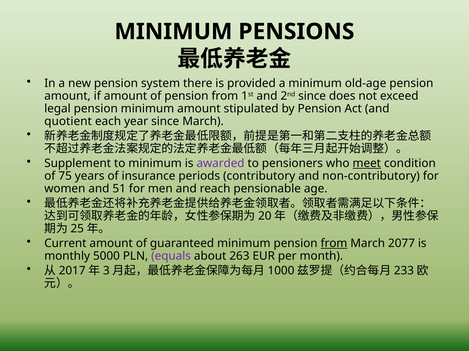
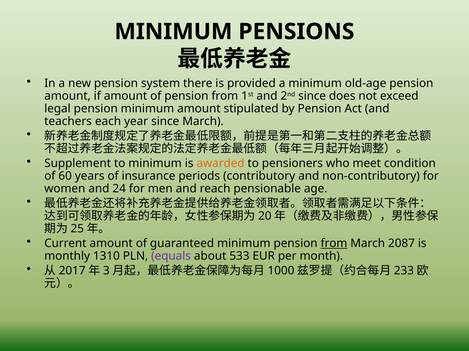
quotient: quotient -> teachers (68, 121)
awarded colour: purple -> orange (221, 164)
meet underline: present -> none (367, 164)
75: 75 -> 60 (65, 176)
51: 51 -> 24 (119, 189)
2077: 2077 -> 2087 (401, 244)
5000: 5000 -> 1310 (106, 257)
263: 263 -> 533 (239, 257)
